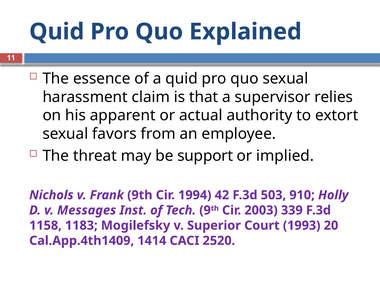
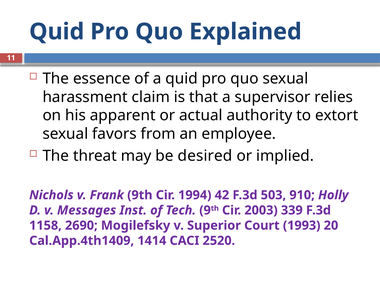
support: support -> desired (205, 156)
1183: 1183 -> 2690 (81, 225)
